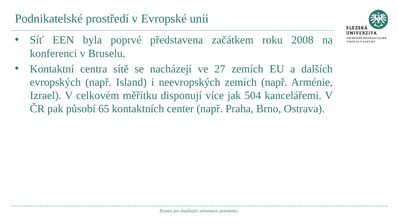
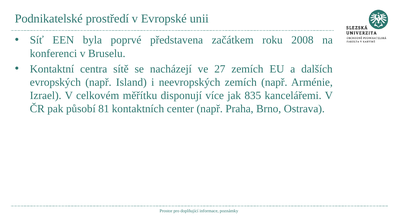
504: 504 -> 835 (253, 95)
65: 65 -> 81 (104, 109)
